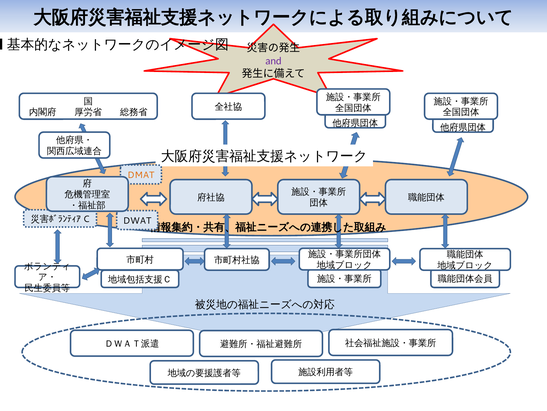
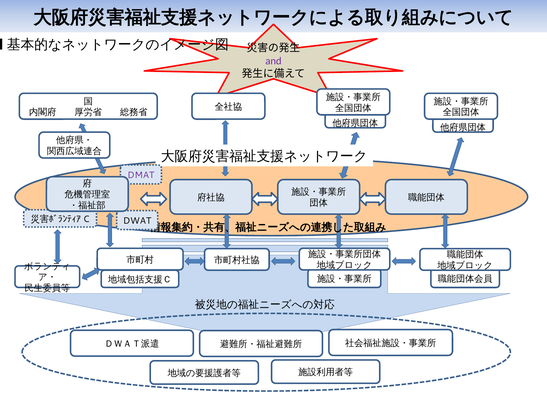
DMAT colour: orange -> purple (141, 175)
